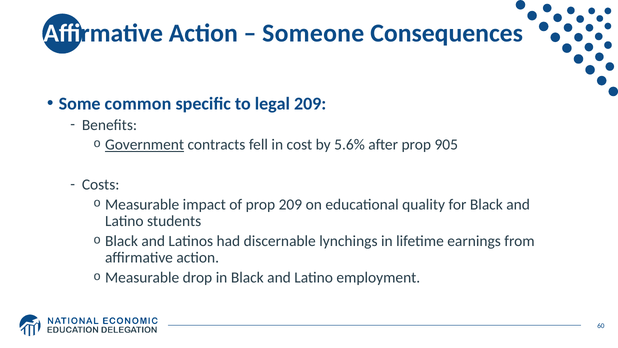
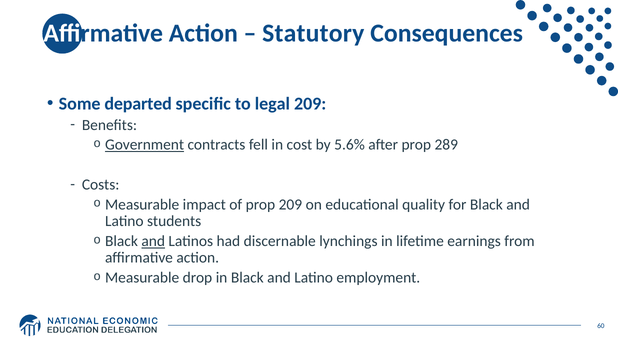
Someone: Someone -> Statutory (313, 33)
common: common -> departed (138, 103)
905: 905 -> 289 (446, 145)
and underline: none -> present (153, 241)
